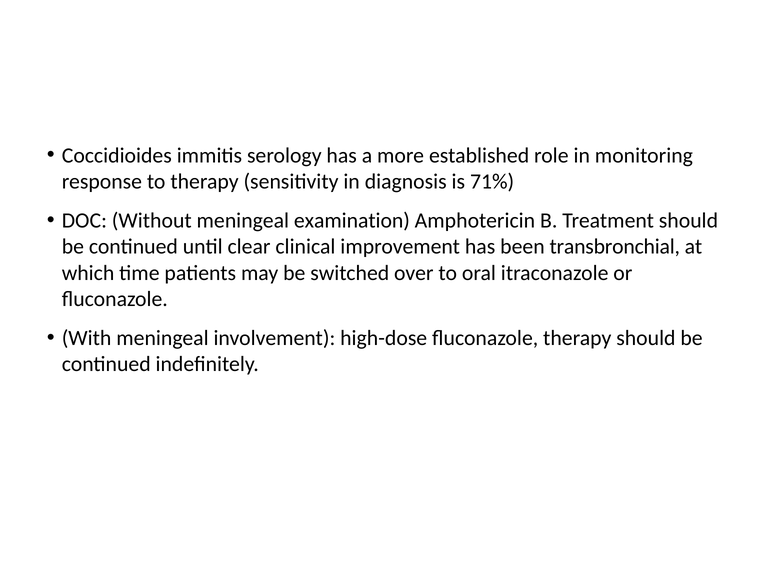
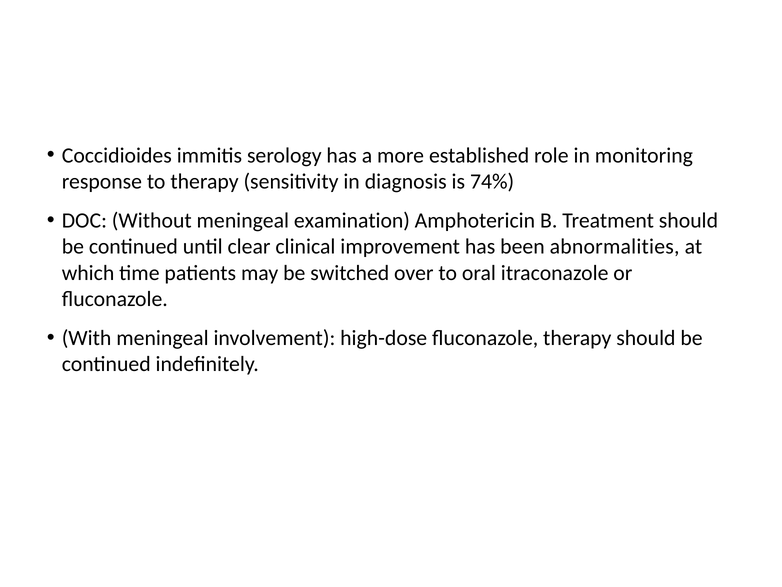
71%: 71% -> 74% (492, 181)
transbronchial: transbronchial -> abnormalities (615, 247)
